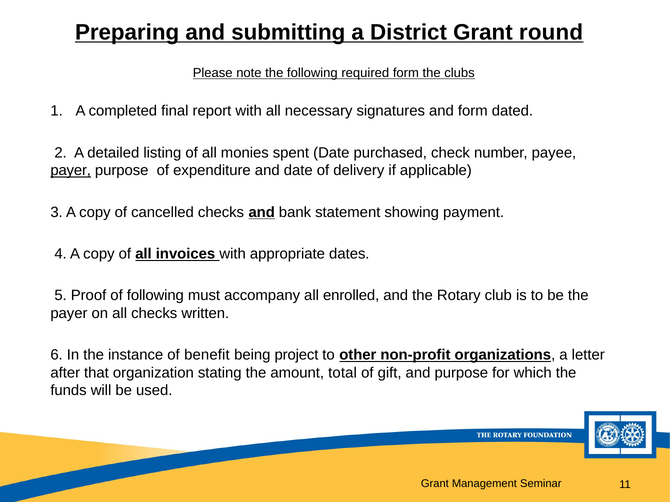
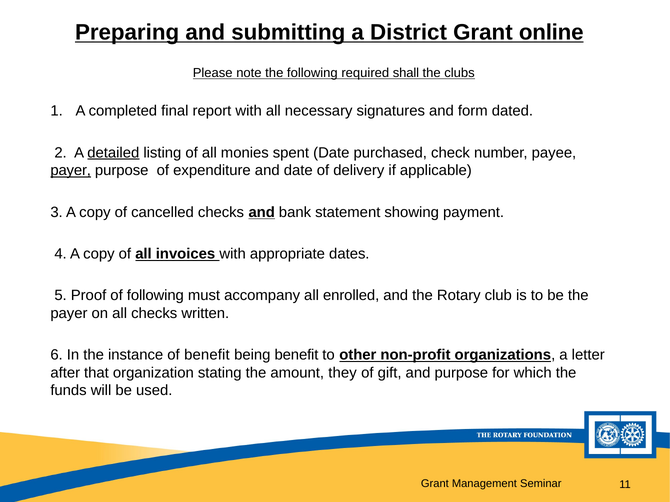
round: round -> online (551, 32)
required form: form -> shall (406, 73)
detailed underline: none -> present (113, 153)
being project: project -> benefit (297, 355)
total: total -> they (343, 373)
